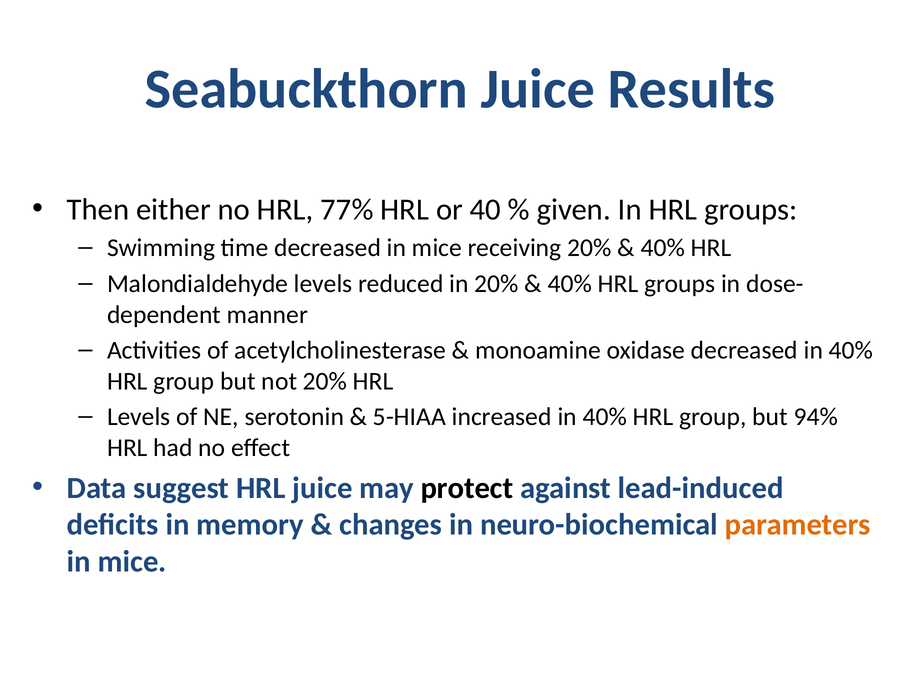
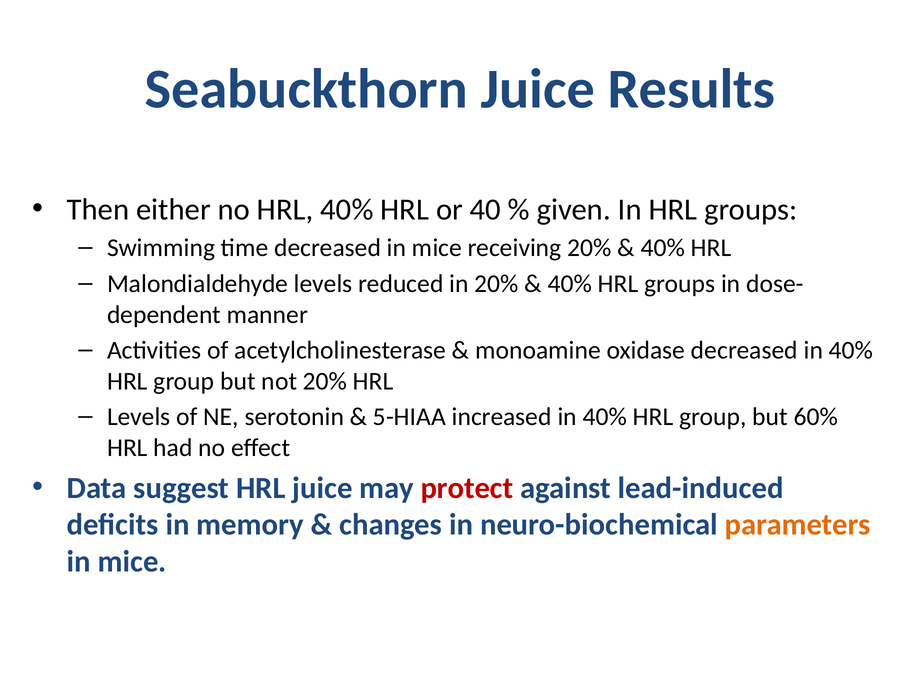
HRL 77%: 77% -> 40% (347, 209)
94%: 94% -> 60% (816, 417)
protect colour: black -> red (467, 488)
